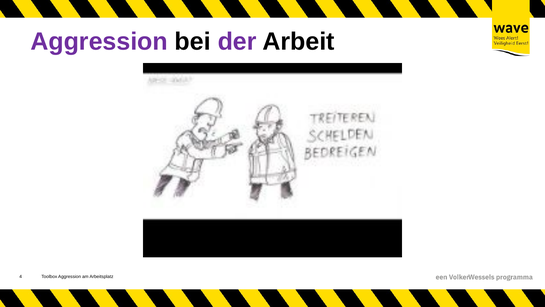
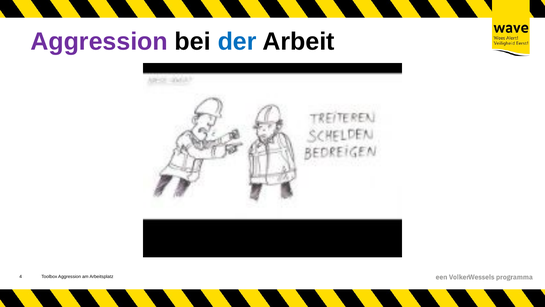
der colour: purple -> blue (237, 41)
